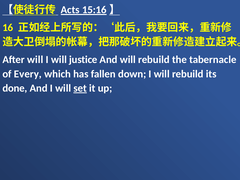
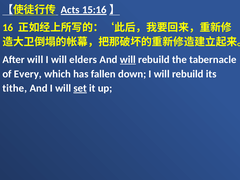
justice: justice -> elders (83, 60)
will underline: none -> present (128, 60)
done: done -> tithe (15, 88)
